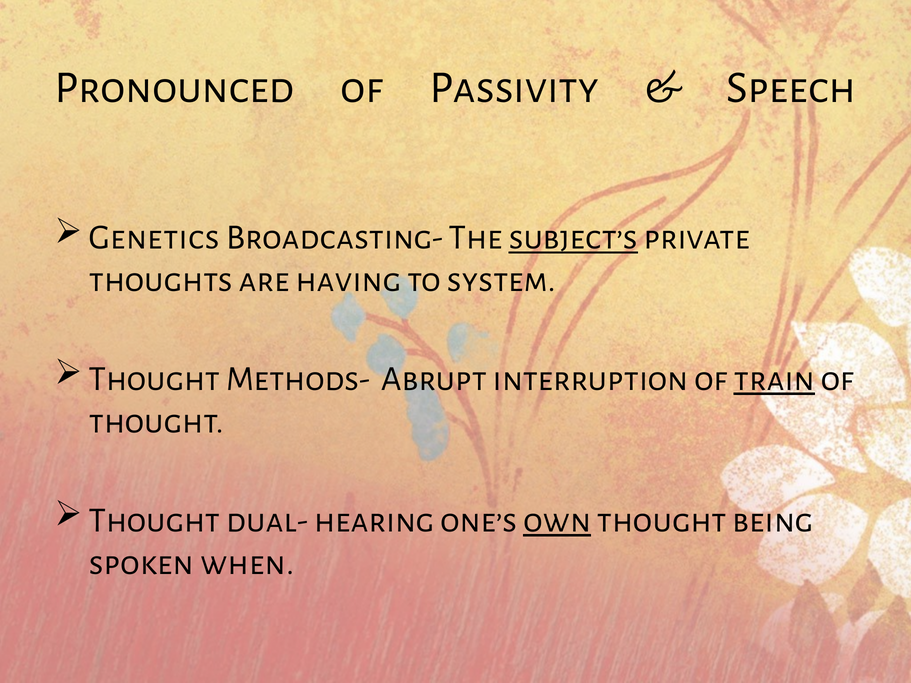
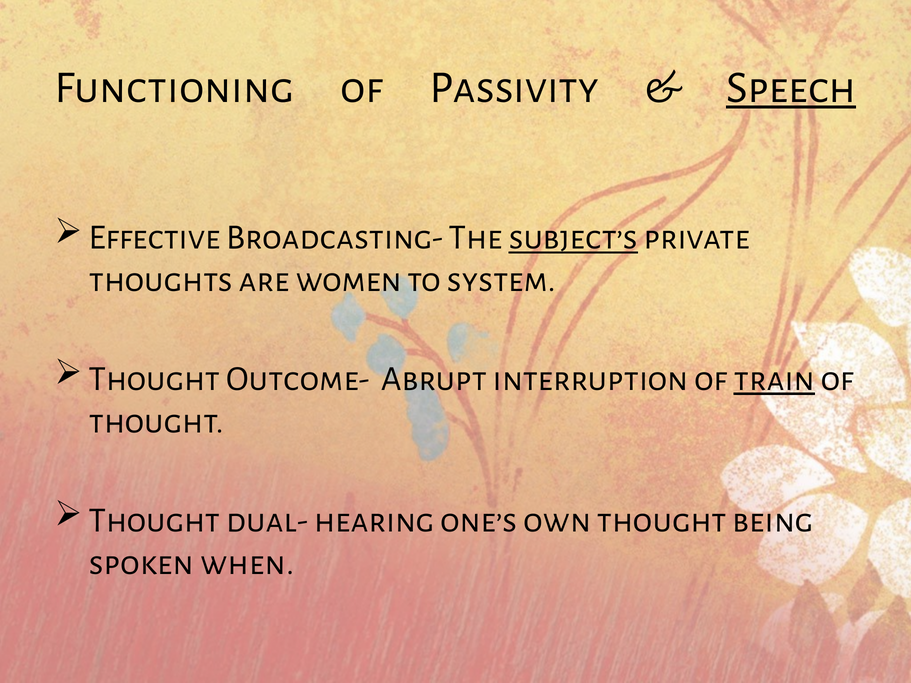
Pronounced: Pronounced -> Functioning (174, 87)
Speech underline: none -> present (791, 87)
Genetics: Genetics -> Effective (155, 237)
having: having -> women (349, 280)
Methods-: Methods- -> Outcome- (298, 379)
own underline: present -> none (557, 520)
